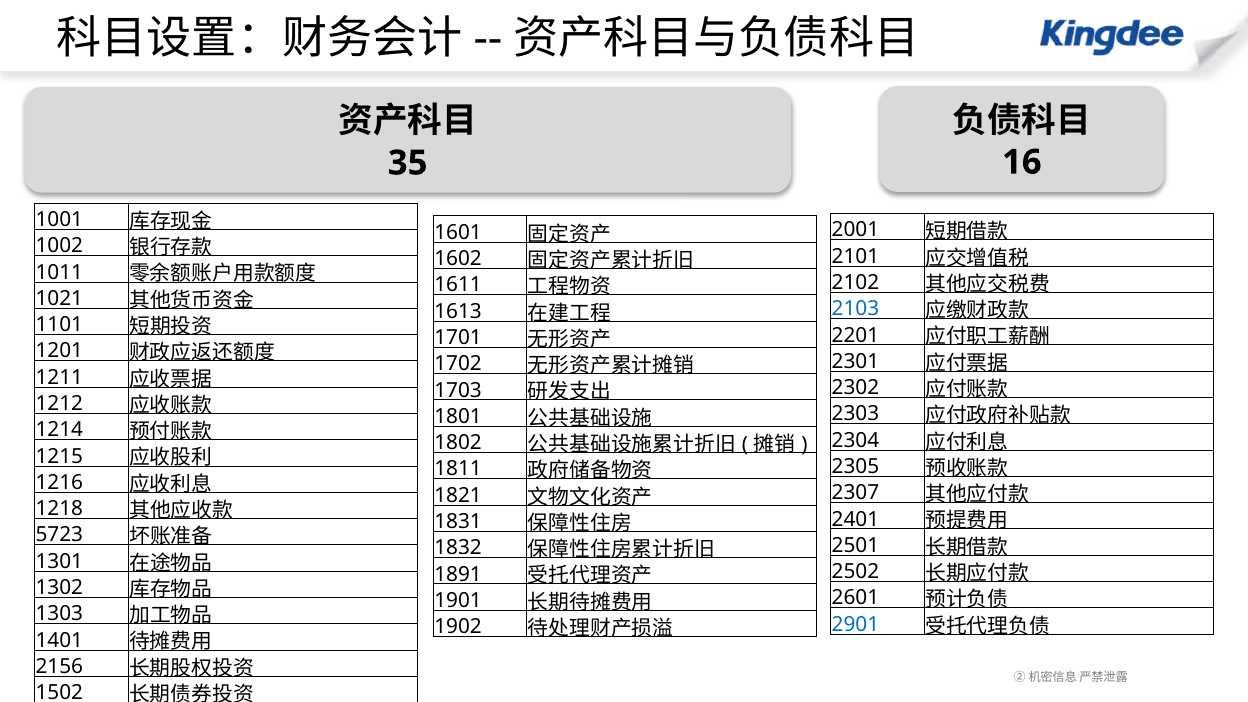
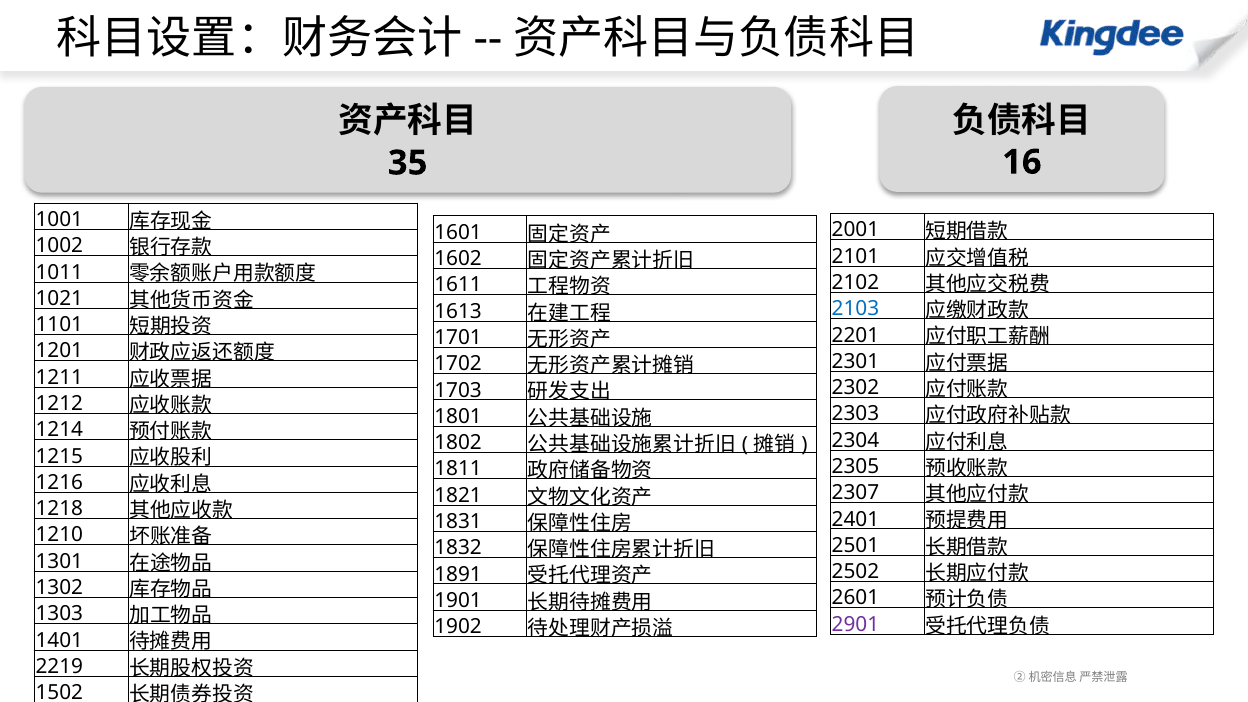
5723: 5723 -> 1210 (59, 535)
2901 colour: blue -> purple (855, 624)
2156: 2156 -> 2219 (59, 667)
